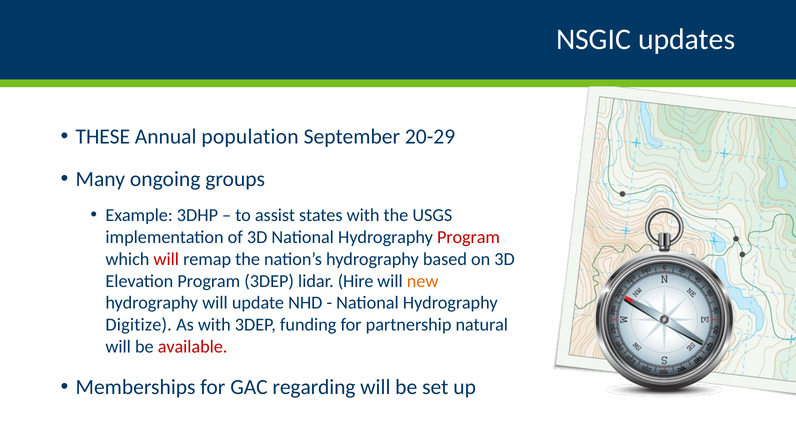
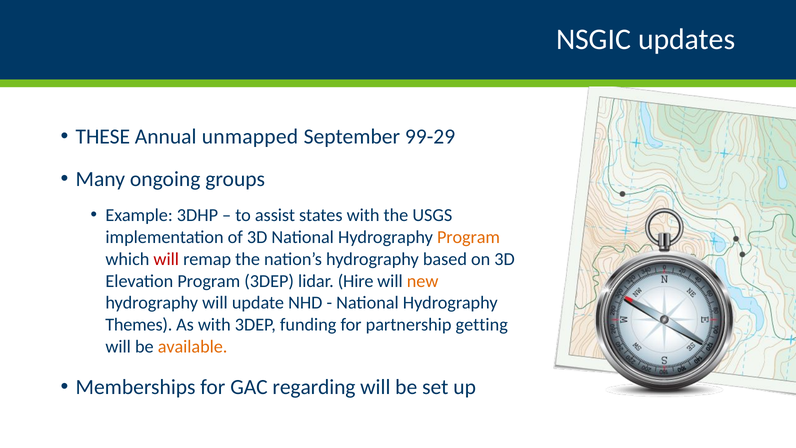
population: population -> unmapped (250, 137)
20-29: 20-29 -> 99-29 (430, 137)
Program colour: red -> orange (469, 237)
Digitize: Digitize -> Themes (139, 325)
natural: natural -> getting (482, 325)
available colour: red -> orange (193, 346)
